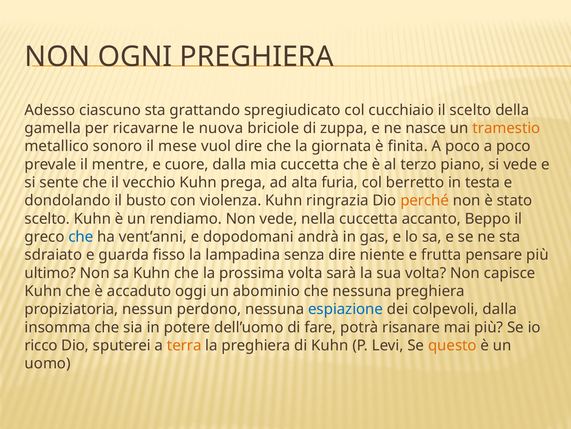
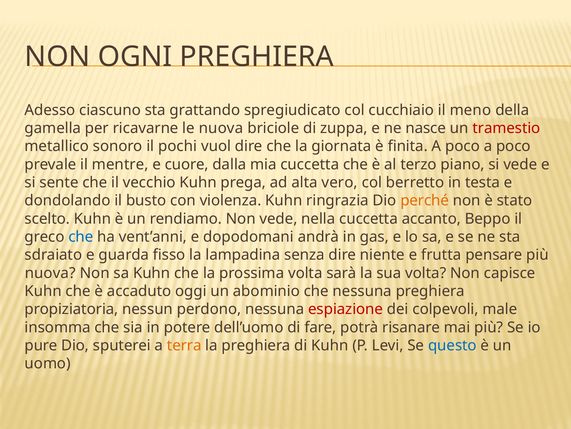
il scelto: scelto -> meno (470, 110)
tramestio colour: orange -> red (506, 128)
mese: mese -> pochi (178, 146)
furia: furia -> vero (340, 182)
ultimo: ultimo -> nuova (50, 273)
espiazione colour: blue -> red (346, 309)
colpevoli dalla: dalla -> male (500, 309)
ricco: ricco -> pure (41, 345)
questo colour: orange -> blue (452, 345)
